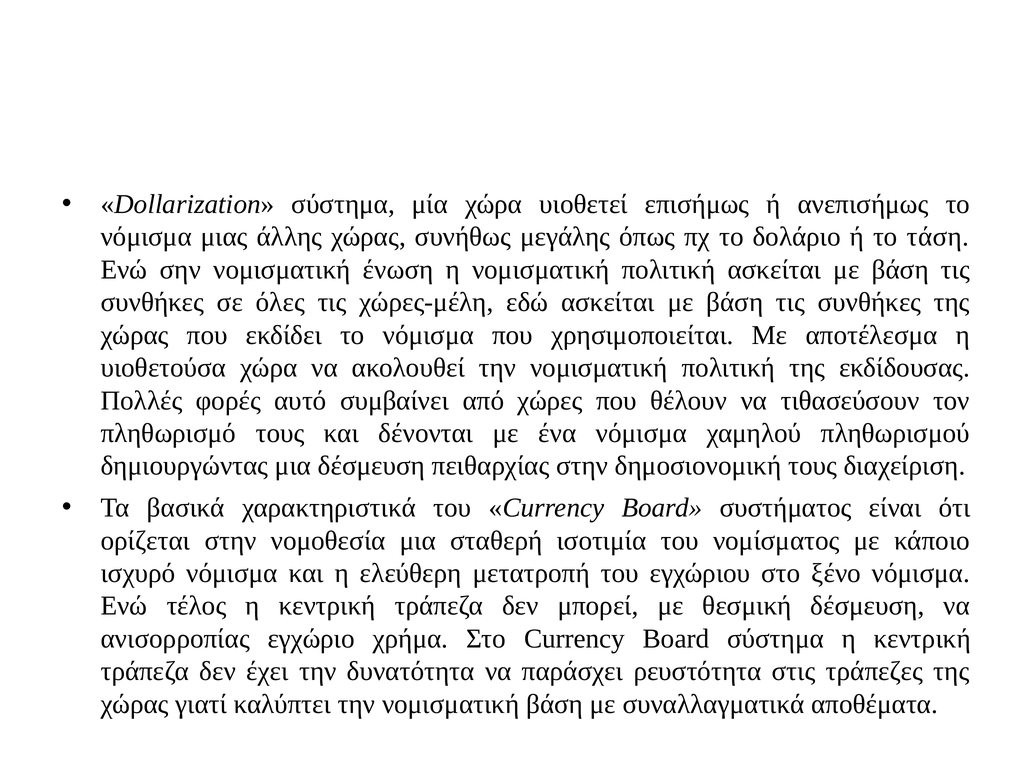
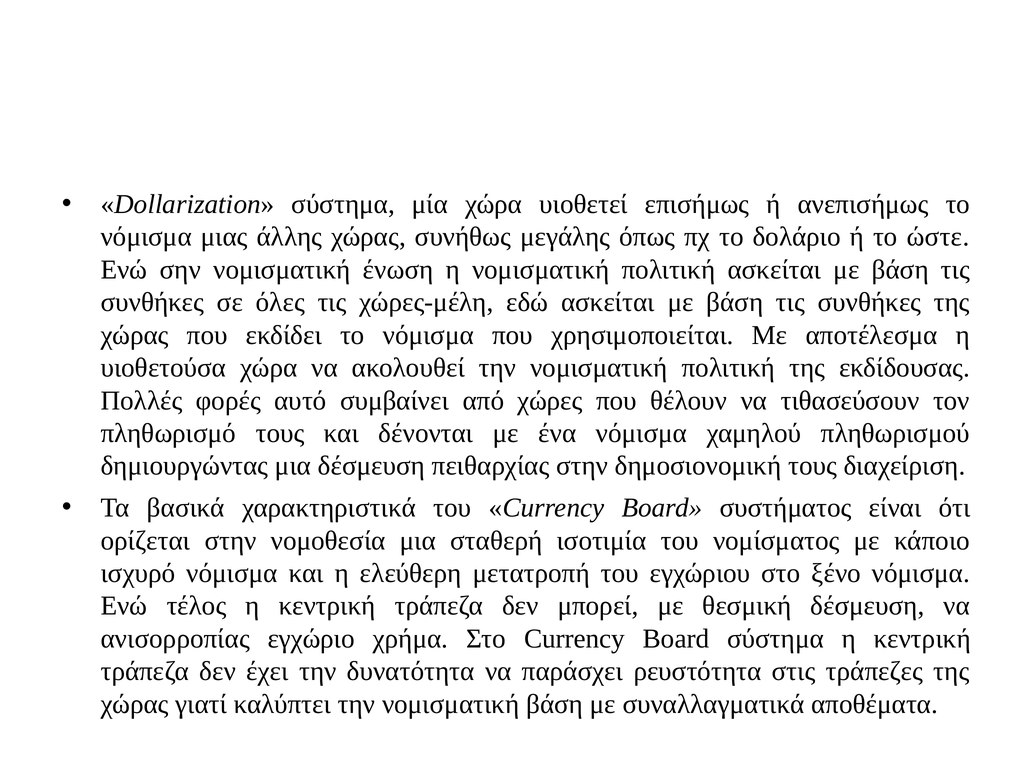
τάση: τάση -> ώστε (938, 237)
